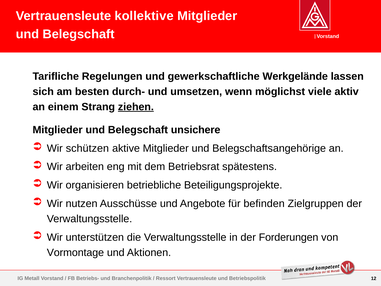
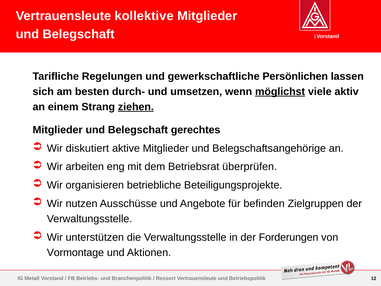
Werkgelände: Werkgelände -> Persönlichen (295, 76)
möglichst underline: none -> present (280, 92)
unsichere: unsichere -> gerechtes (196, 130)
schützen: schützen -> diskutiert (87, 148)
spätestens: spätestens -> überprüfen (250, 167)
